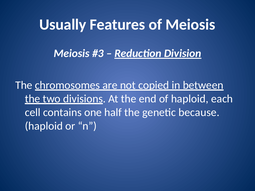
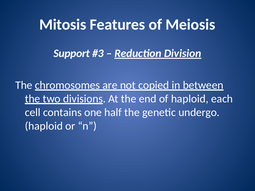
Usually: Usually -> Mitosis (63, 25)
Meiosis: Meiosis -> Support (72, 53)
because: because -> undergo (199, 112)
